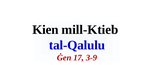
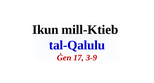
Kien: Kien -> Ikun (45, 30)
